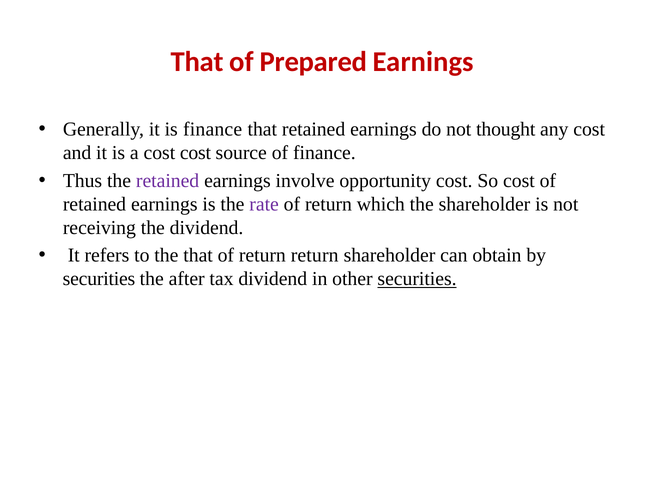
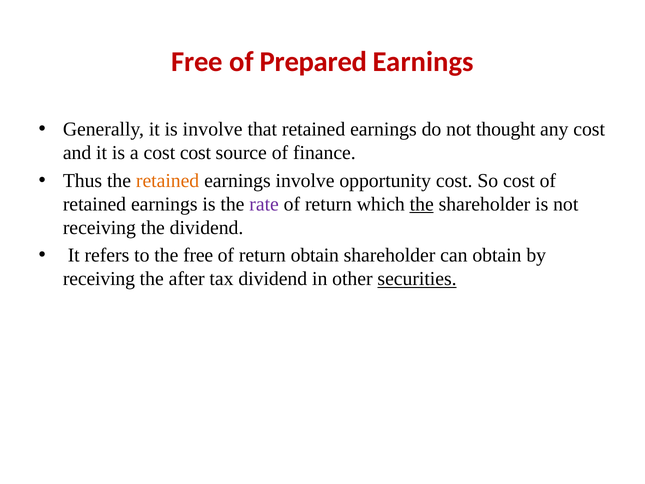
That: That -> Free (197, 62)
is finance: finance -> involve (213, 129)
retained colour: purple -> orange (168, 180)
the underline: none -> present (422, 204)
the that: that -> free (198, 255)
return return: return -> obtain (315, 255)
securities: securities -> receiving (99, 279)
